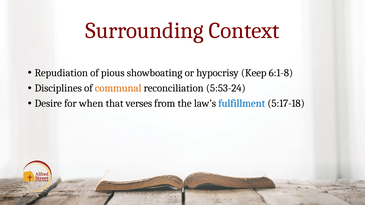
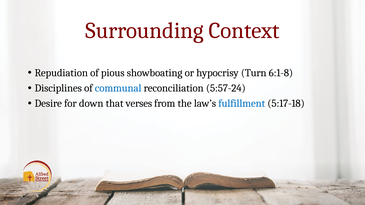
Keep: Keep -> Turn (254, 73)
communal colour: orange -> blue (118, 88)
5:53-24: 5:53-24 -> 5:57-24 (226, 88)
when: when -> down (91, 104)
